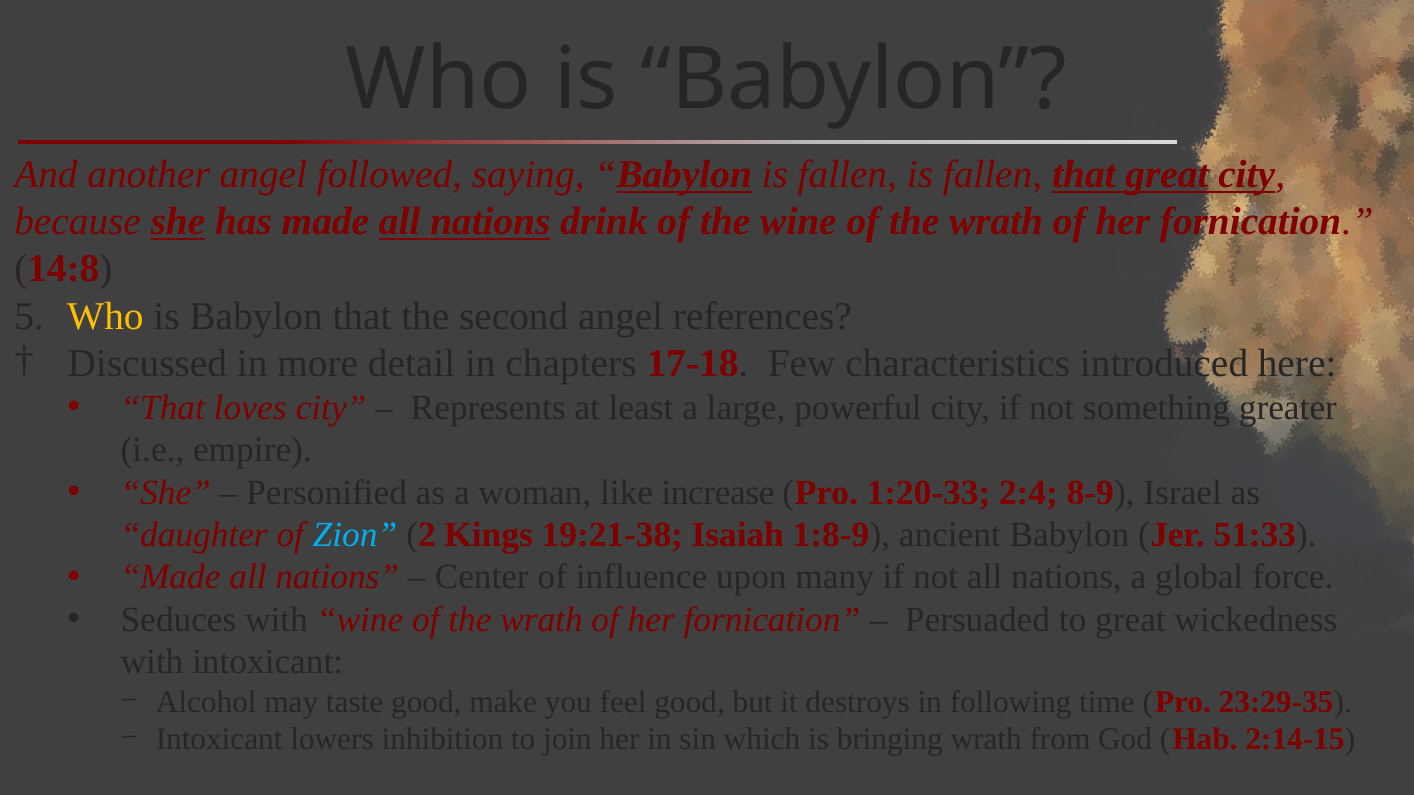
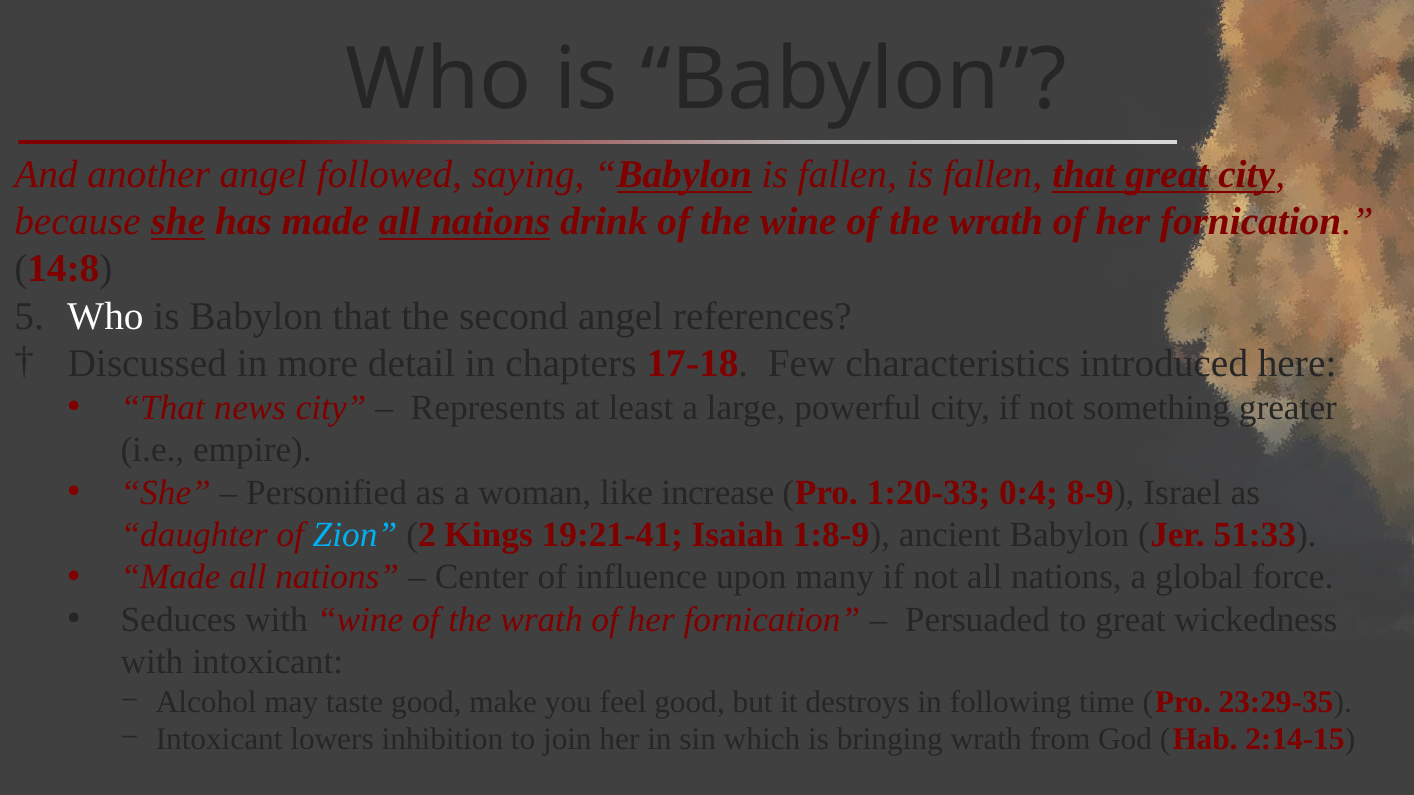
Who colour: yellow -> white (105, 316)
loves: loves -> news (250, 408)
2:4: 2:4 -> 0:4 (1028, 493)
19:21-38: 19:21-38 -> 19:21-41 (612, 535)
